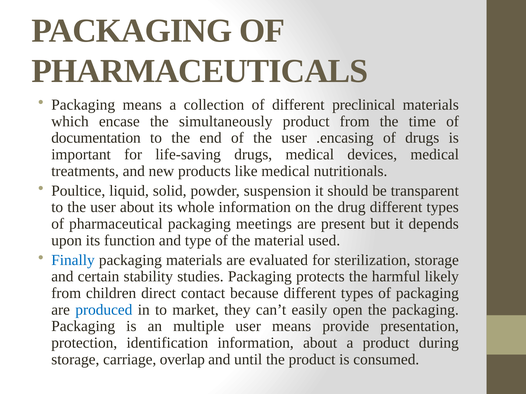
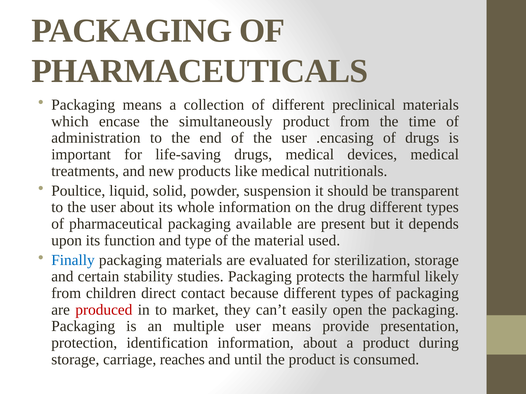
documentation: documentation -> administration (96, 138)
meetings: meetings -> available (264, 224)
produced colour: blue -> red (104, 310)
overlap: overlap -> reaches (182, 360)
